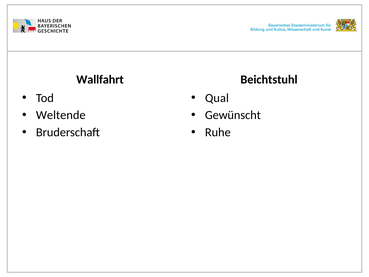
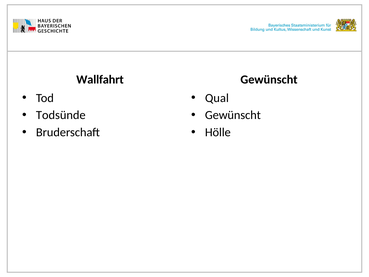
Beichtstuhl: Beichtstuhl -> Gewünscht (269, 79)
Weltende: Weltende -> Todsünde (61, 115)
Ruhe: Ruhe -> Hölle (218, 132)
